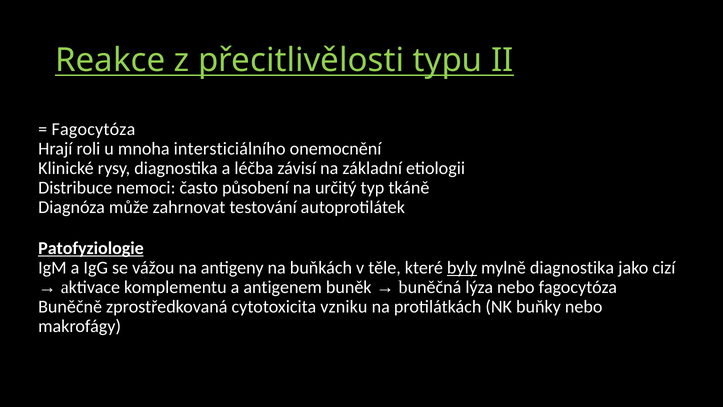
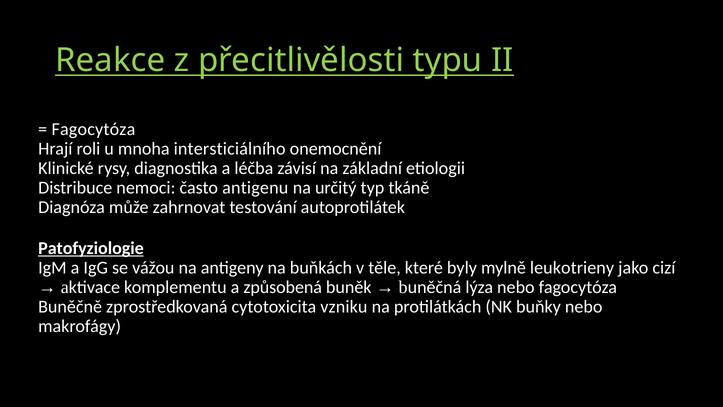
působení: působení -> antigenu (255, 187)
byly underline: present -> none (462, 268)
mylně diagnostika: diagnostika -> leukotrieny (572, 268)
antigenem: antigenem -> způsobená (283, 287)
